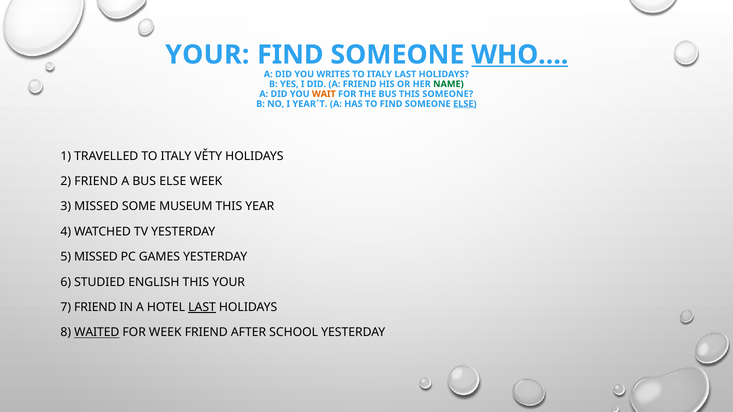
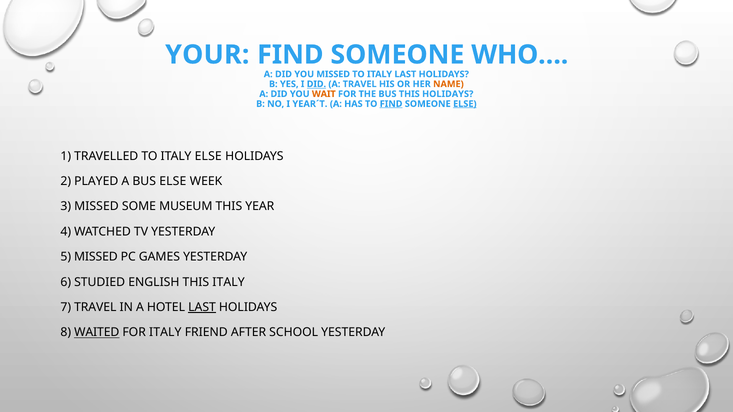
WHO… underline: present -> none (520, 55)
WRITES: WRITES -> MISSED (333, 74)
DID underline: none -> present (316, 84)
A FRIEND: FRIEND -> TRAVEL (360, 84)
NAME colour: green -> orange (448, 84)
THIS SOMEONE: SOMEONE -> HOLIDAYS (448, 94)
FIND underline: none -> present (391, 104)
ITALY VĚTY: VĚTY -> ELSE (208, 156)
2 FRIEND: FRIEND -> PLAYED (96, 181)
THIS YOUR: YOUR -> ITALY (229, 282)
7 FRIEND: FRIEND -> TRAVEL (95, 307)
FOR WEEK: WEEK -> ITALY (165, 333)
